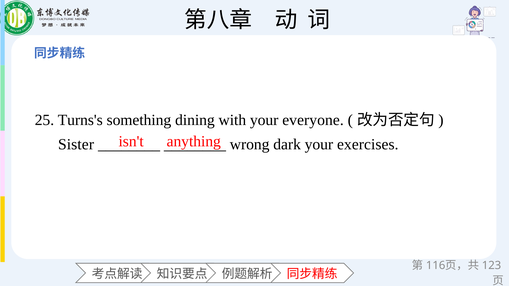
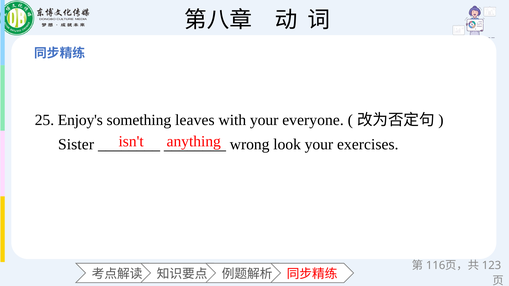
Turns's: Turns's -> Enjoy's (80, 120)
dining: dining -> leaves (195, 120)
dark: dark -> look (287, 145)
